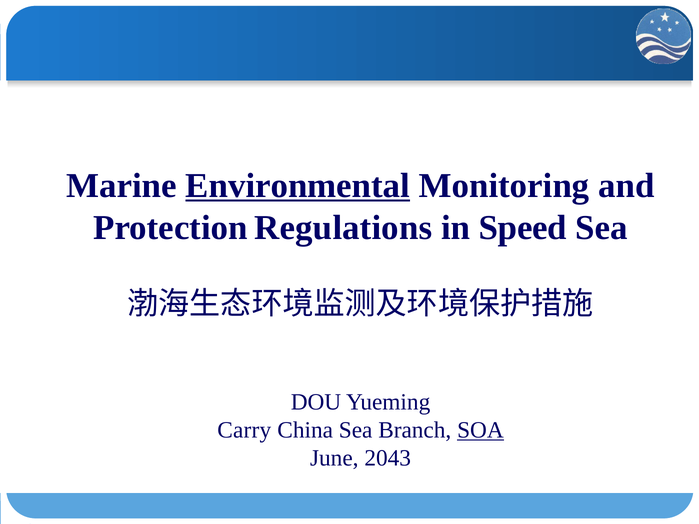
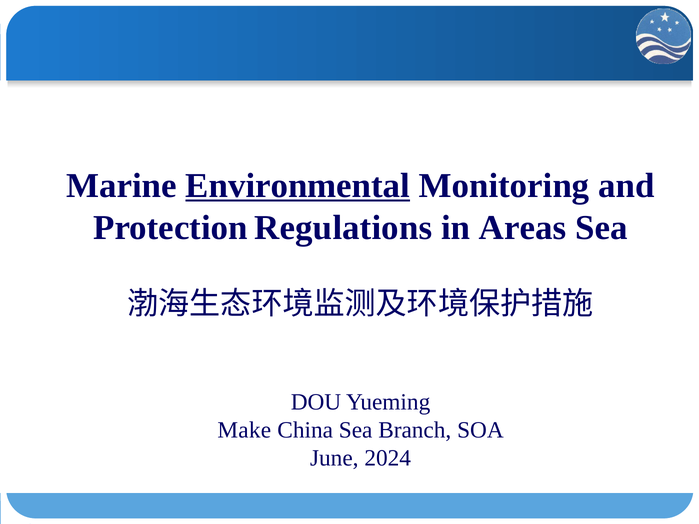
Speed: Speed -> Areas (523, 228)
Carry: Carry -> Make (244, 430)
SOA underline: present -> none (480, 430)
2043: 2043 -> 2024 (388, 458)
